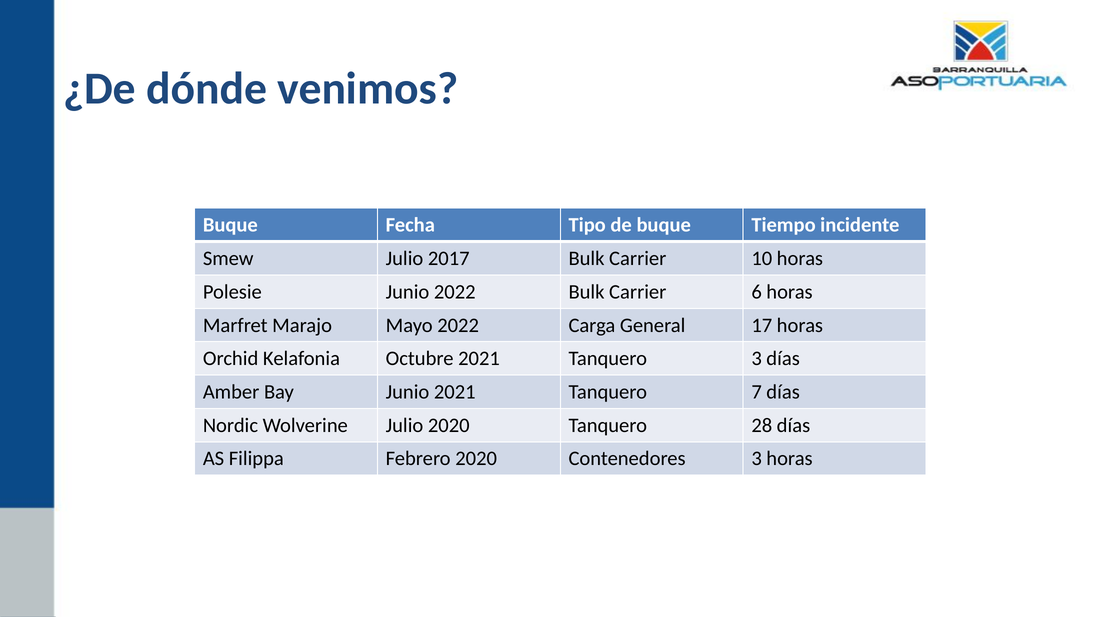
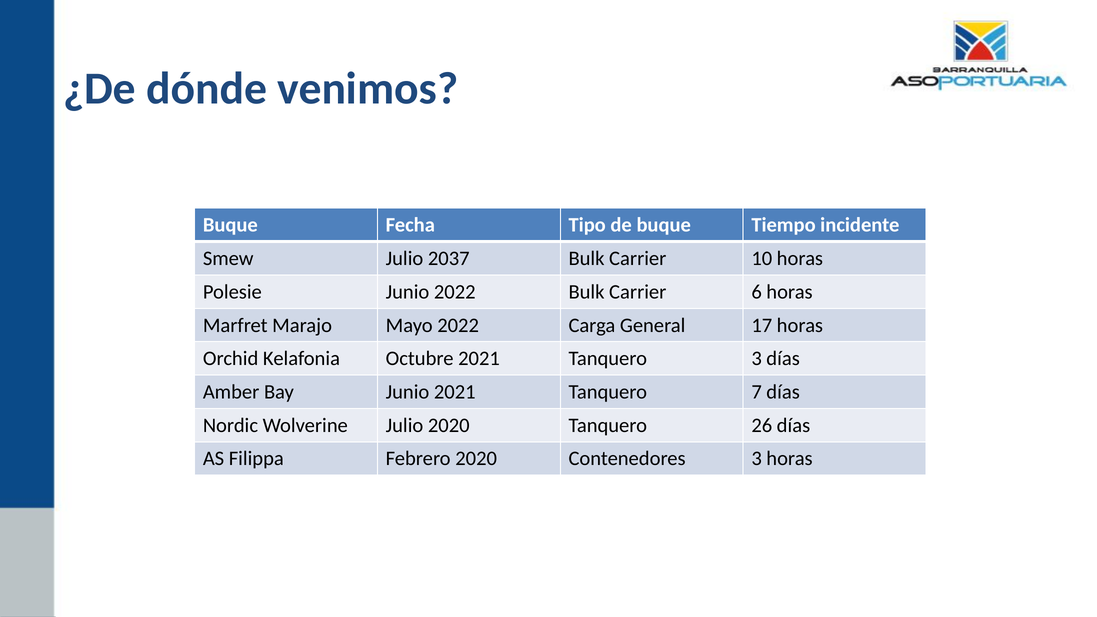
2017: 2017 -> 2037 (449, 259)
28: 28 -> 26 (762, 425)
